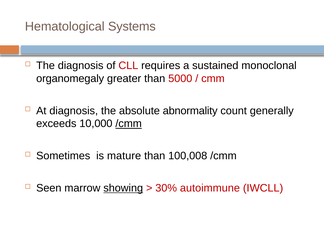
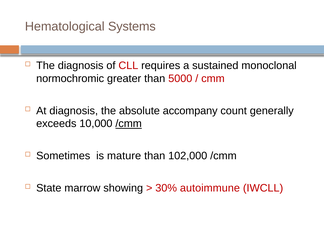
organomegaly: organomegaly -> normochromic (70, 78)
abnormality: abnormality -> accompany (190, 111)
100,008: 100,008 -> 102,000 (188, 156)
Seen: Seen -> State (49, 188)
showing underline: present -> none (123, 188)
